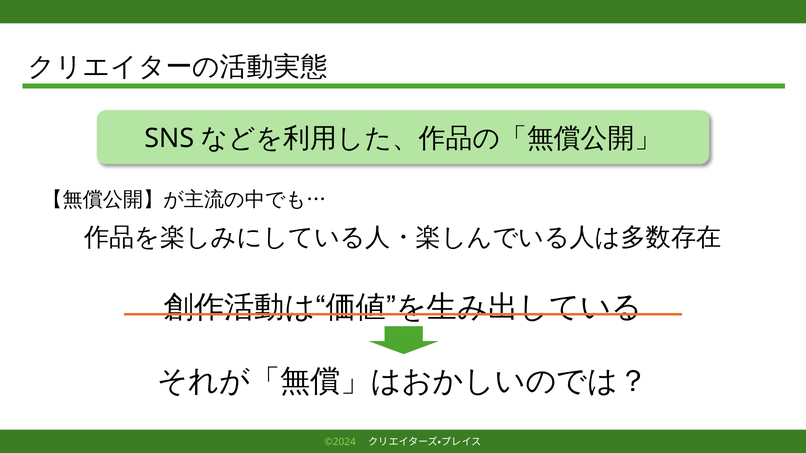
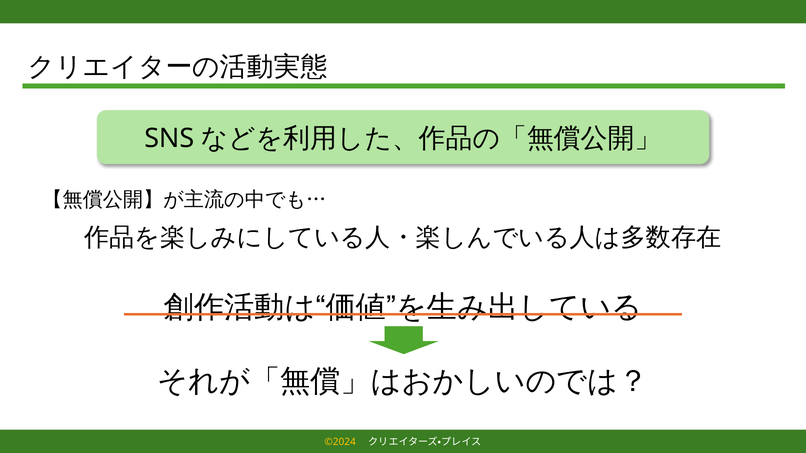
©2024 colour: light green -> yellow (340, 442)
